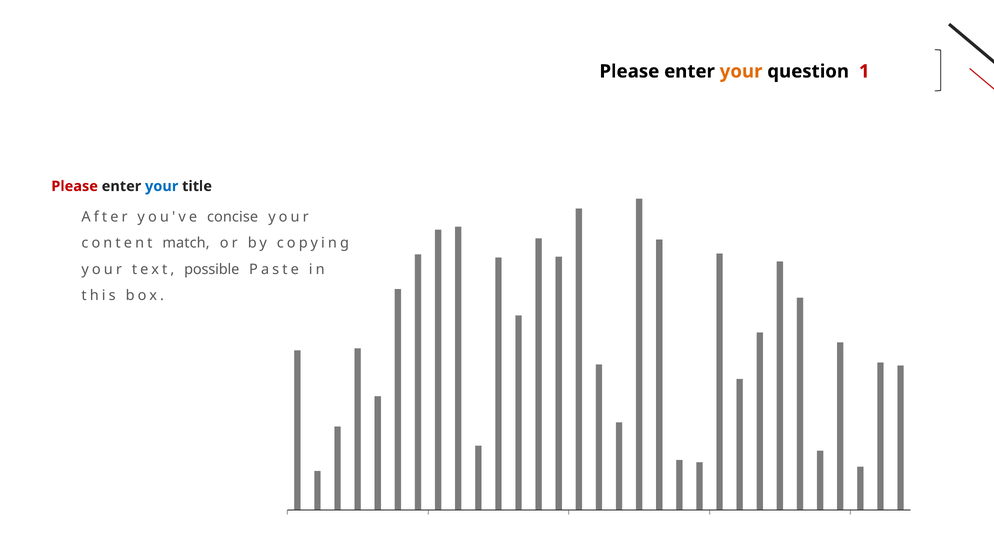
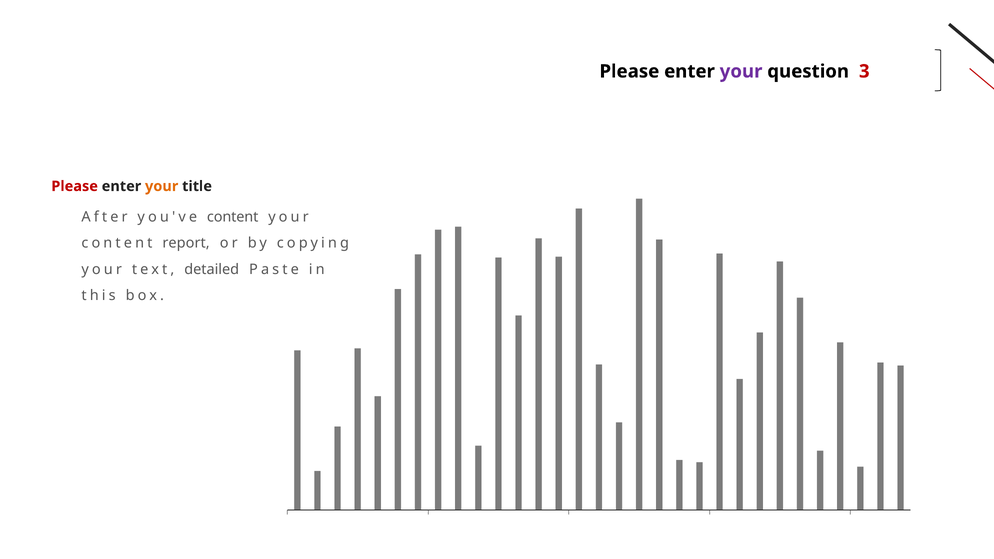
your colour: orange -> purple (741, 71)
1: 1 -> 3 (864, 71)
your colour: blue -> orange (162, 186)
you've concise: concise -> content (233, 217)
match: match -> report (186, 243)
possible: possible -> detailed (212, 269)
